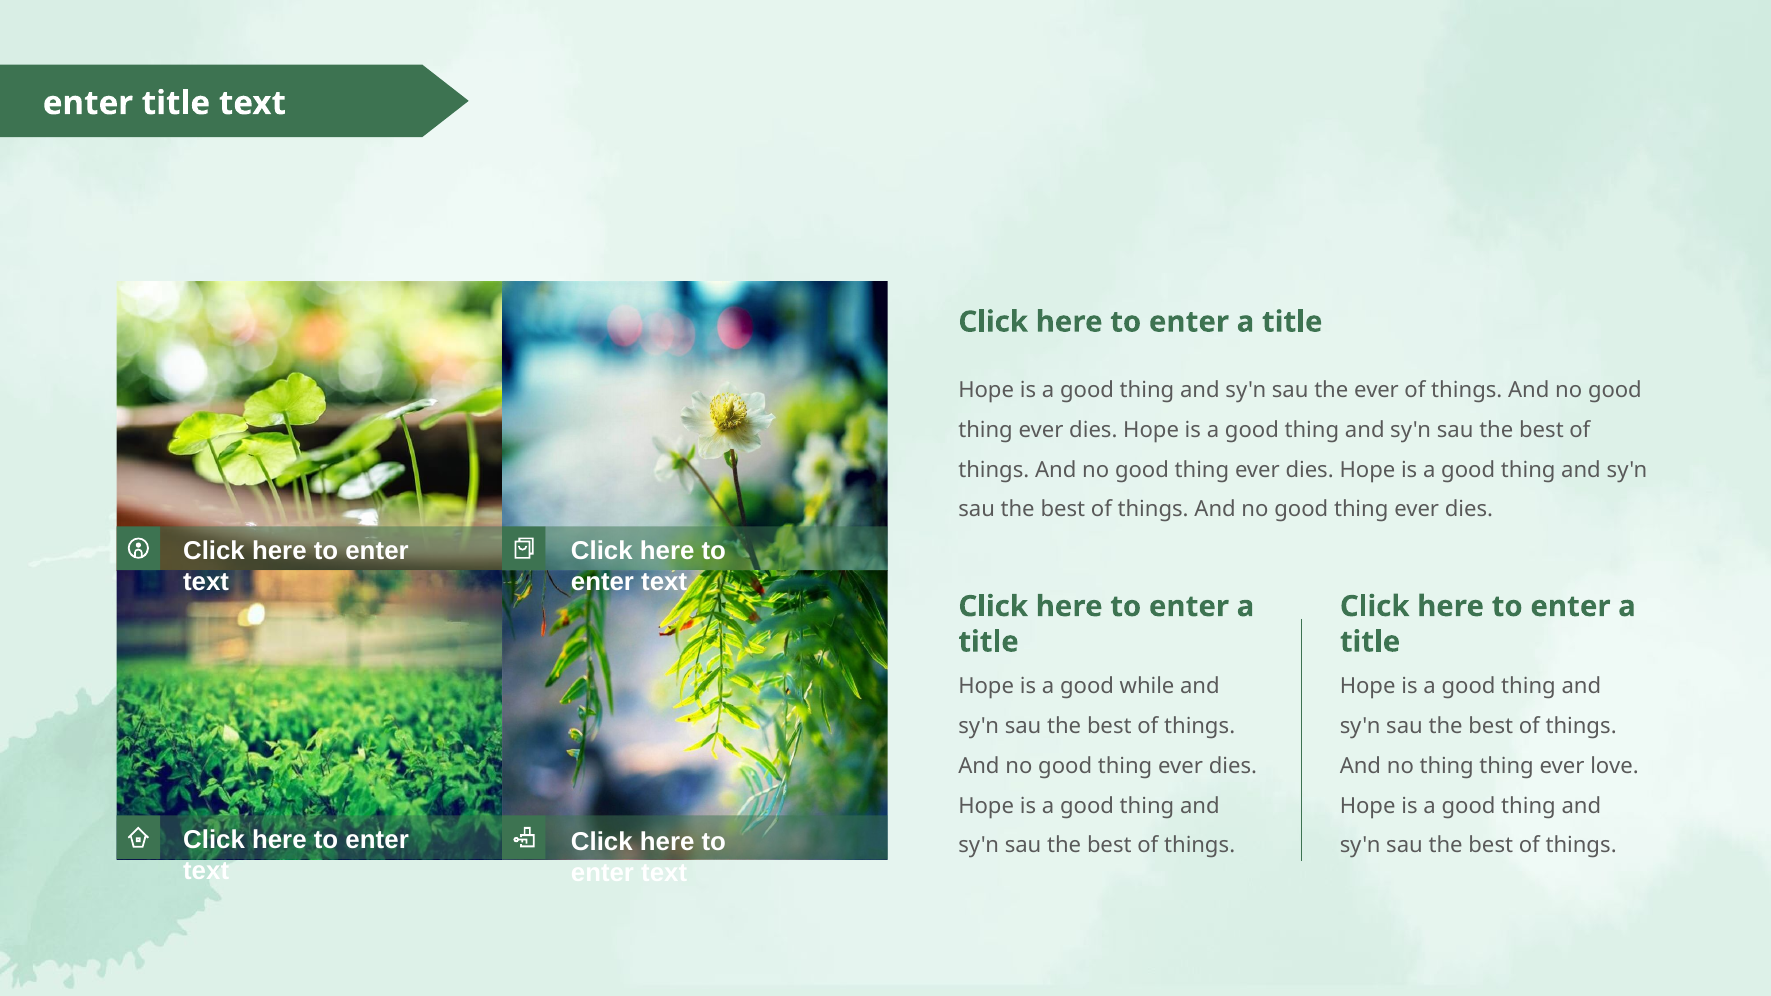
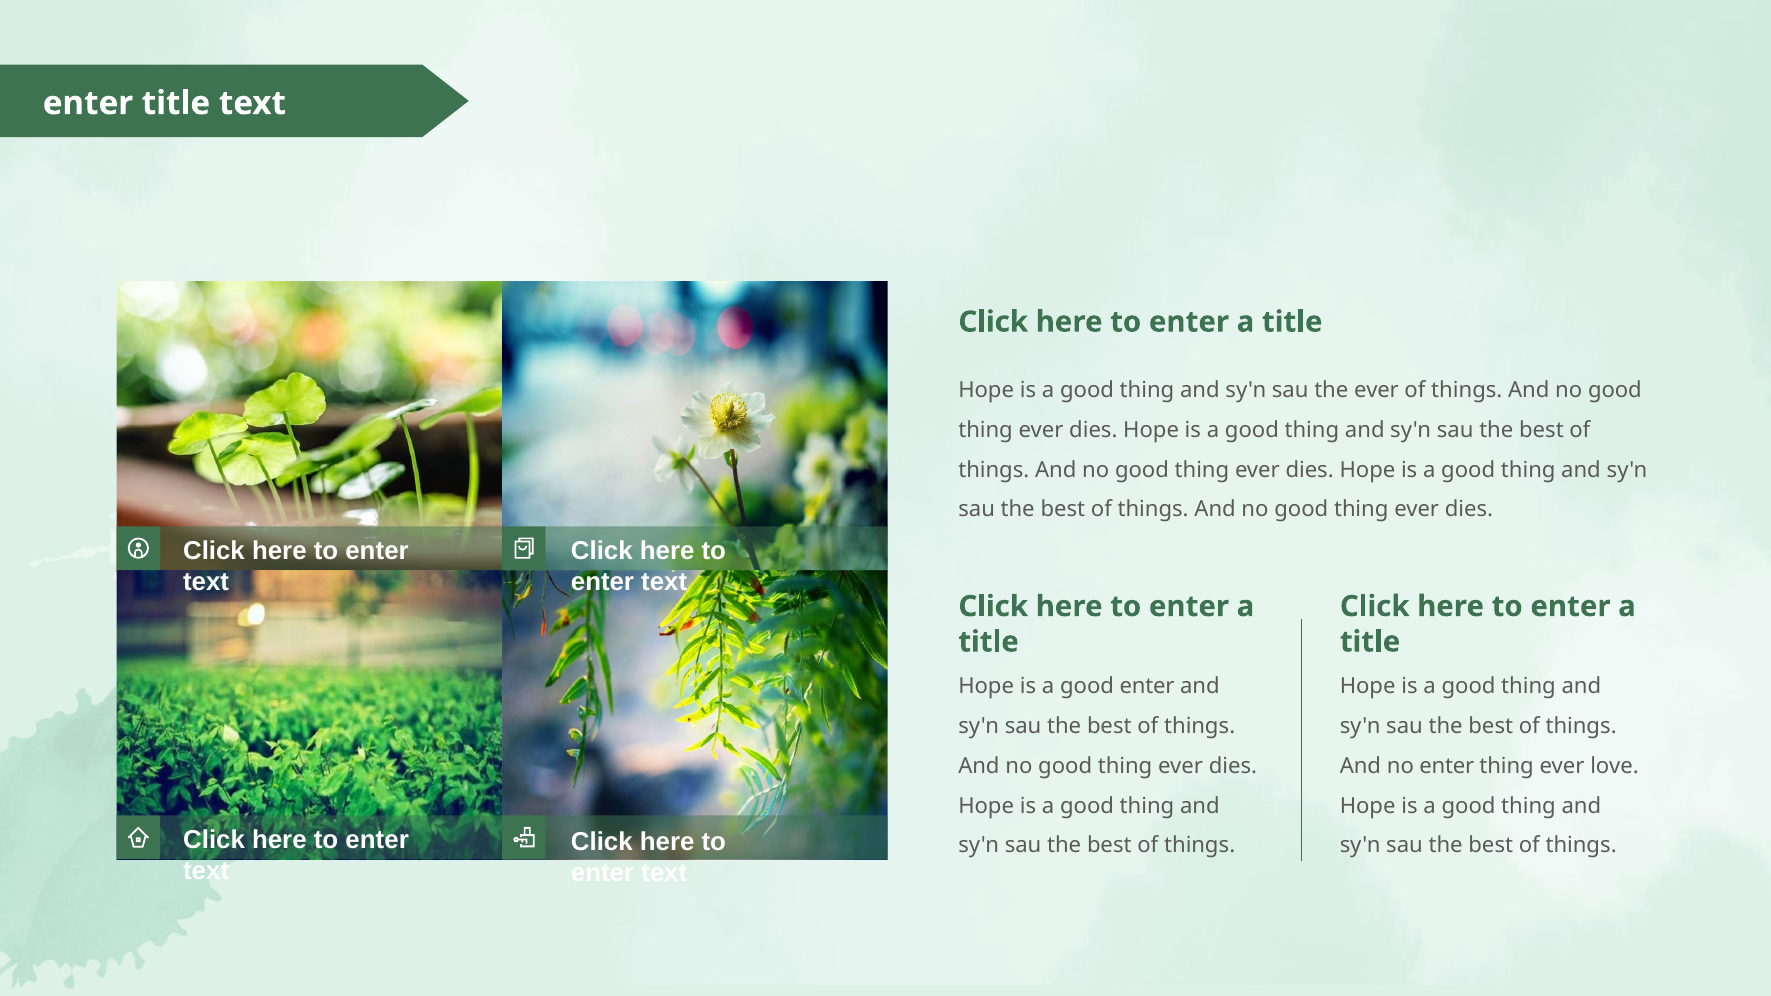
good while: while -> enter (1147, 686)
no thing: thing -> enter (1447, 766)
